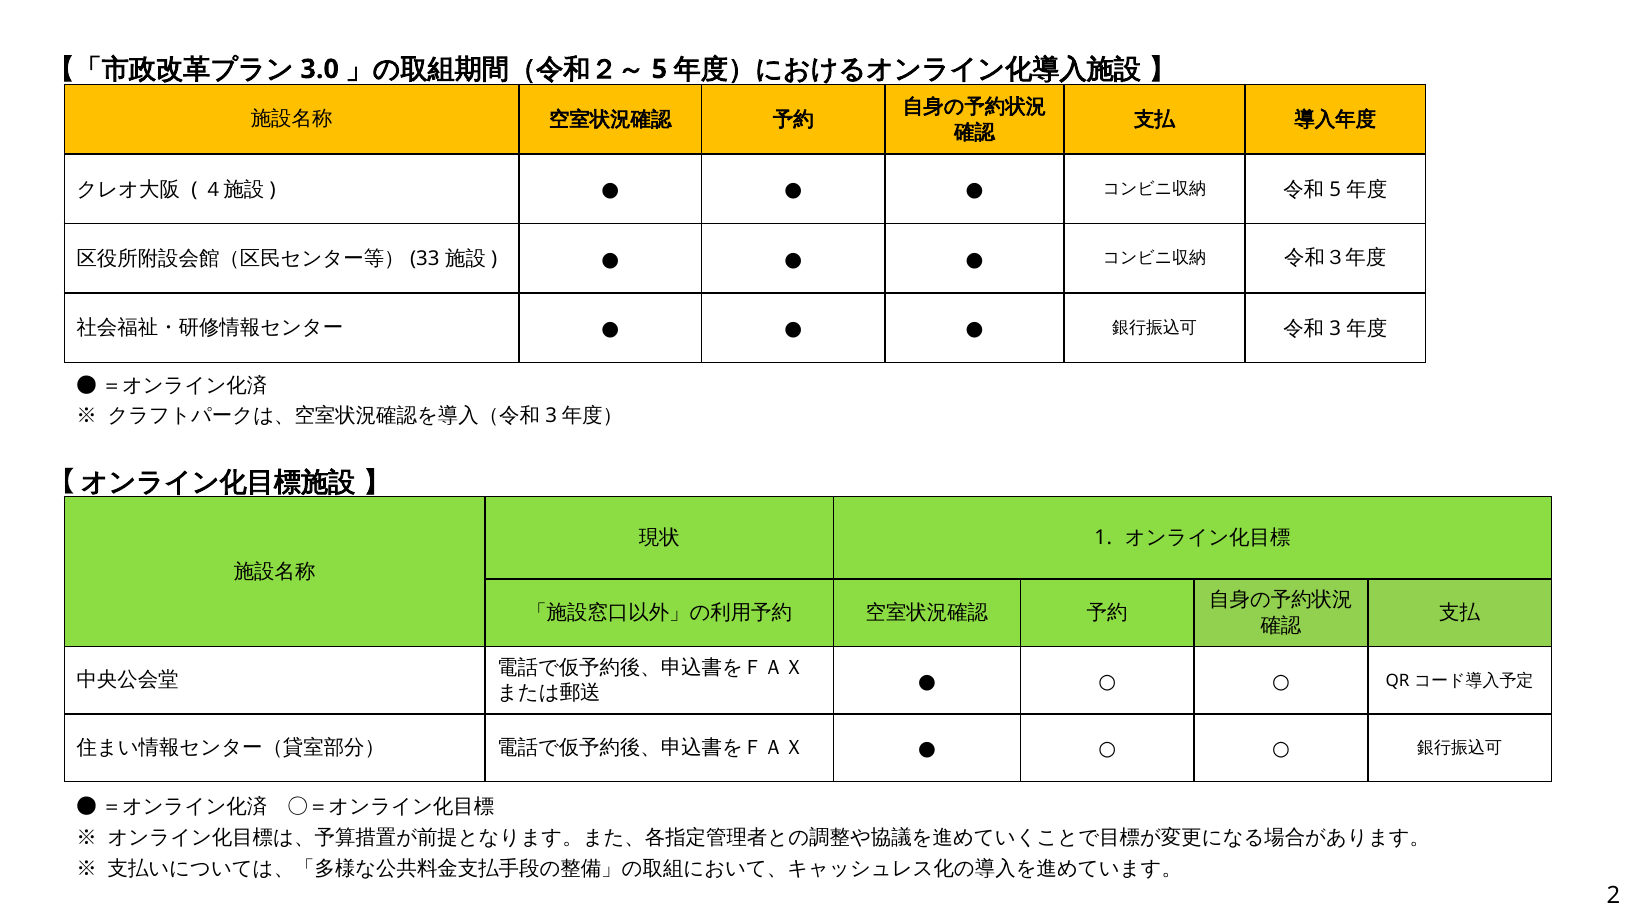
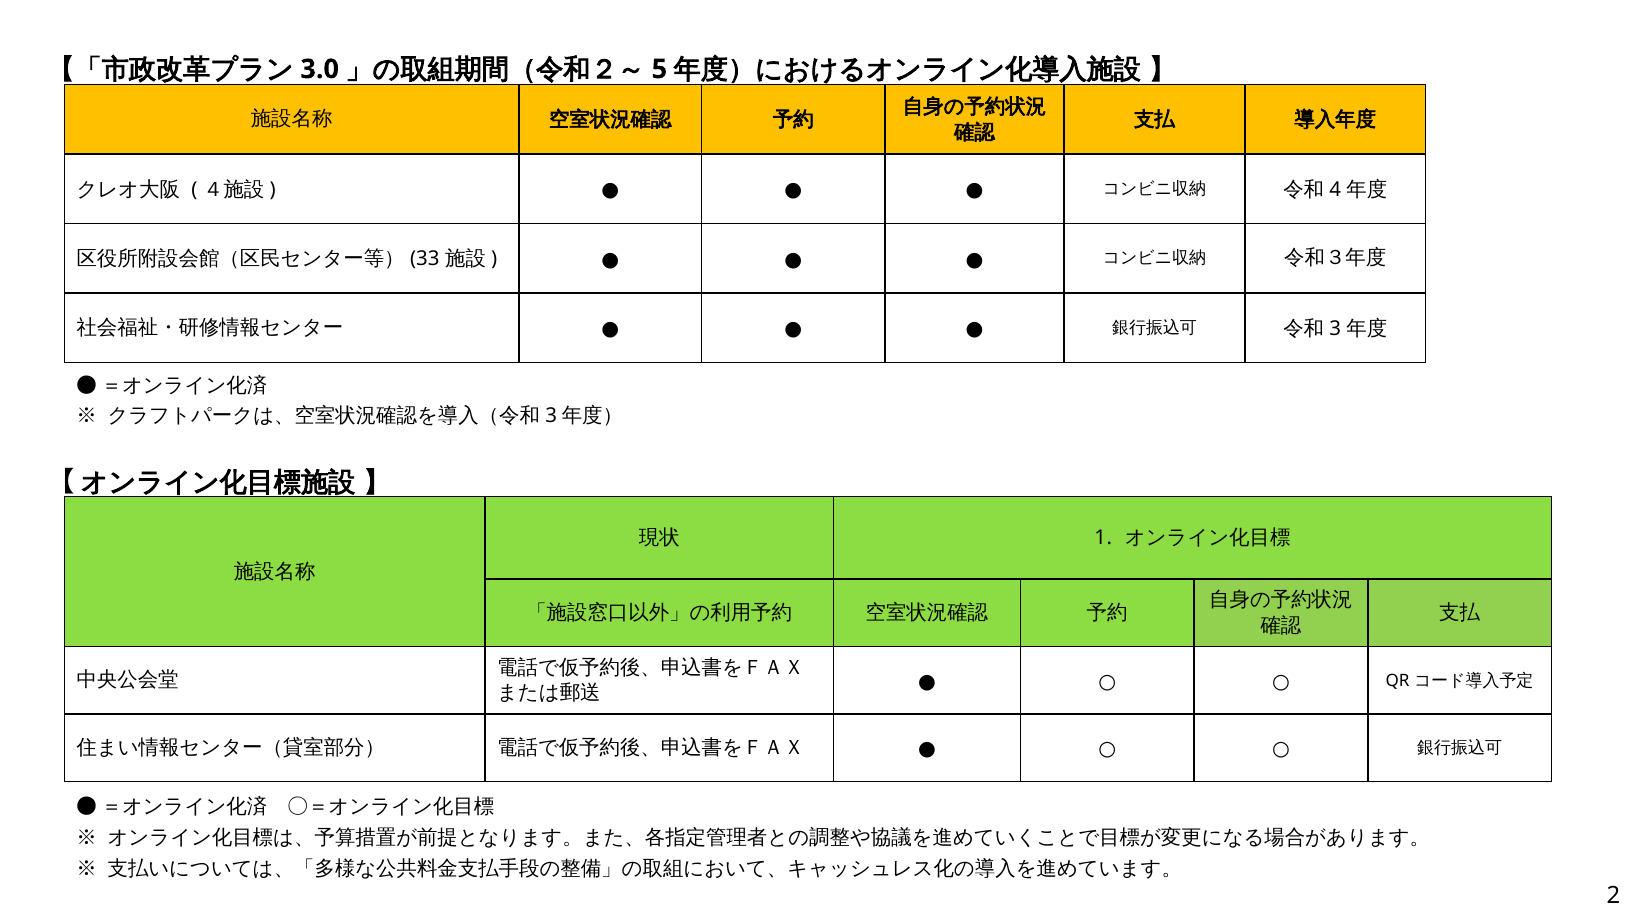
5: 5 -> 4 (1335, 190)
